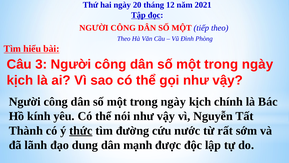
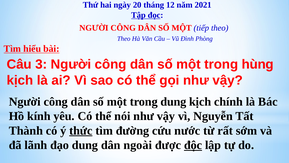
ngày: ngày -> hùng (258, 64)
ngày: ngày -> dung (173, 101)
mạnh: mạnh -> ngoài (138, 145)
độc underline: none -> present (193, 145)
